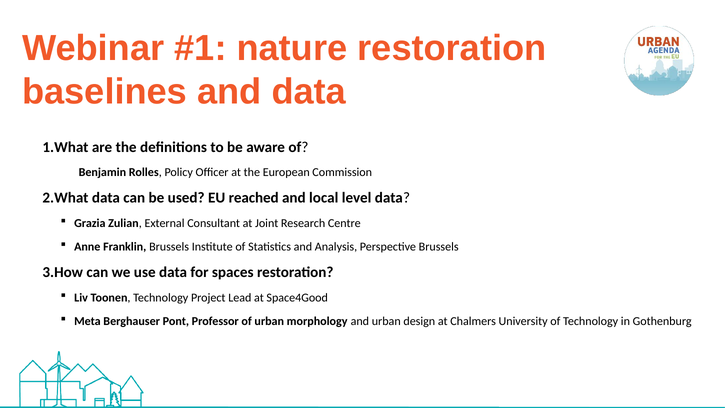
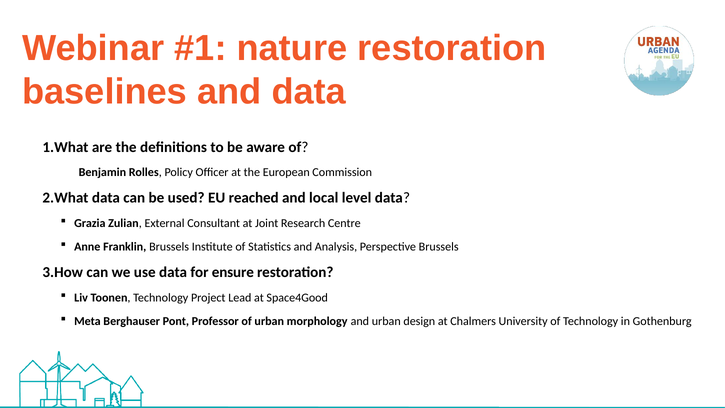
spaces: spaces -> ensure (233, 272)
